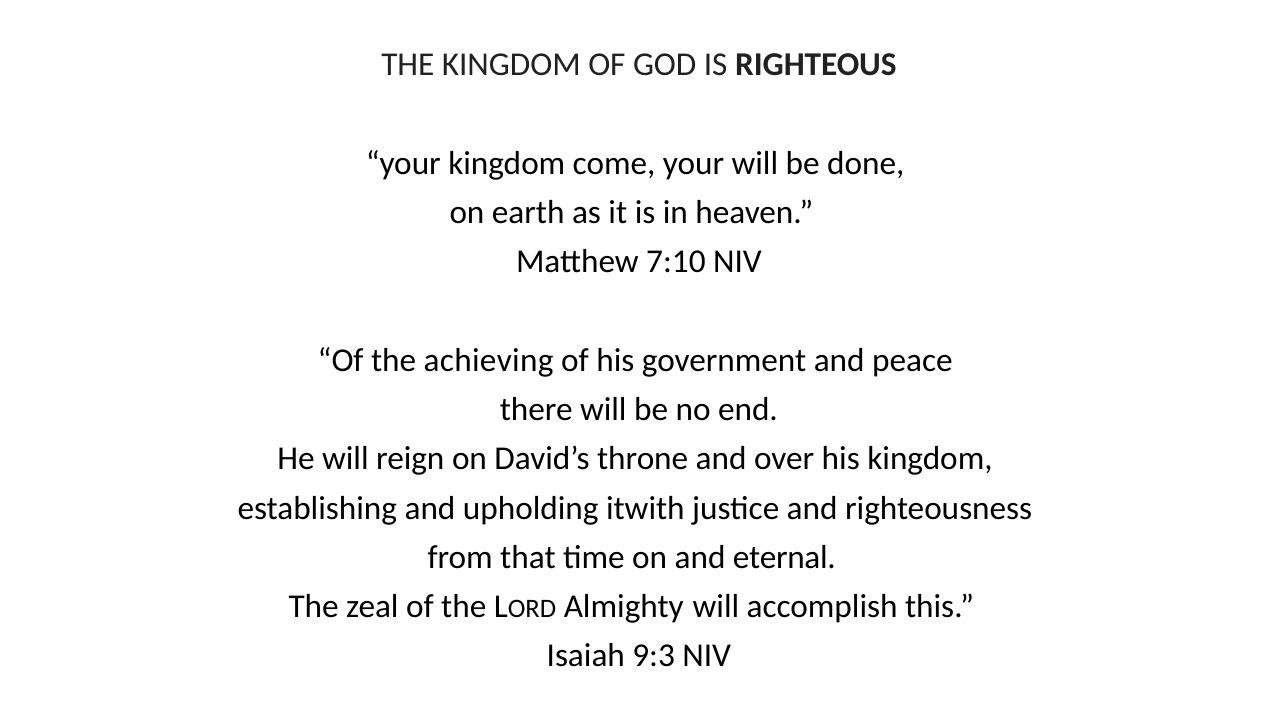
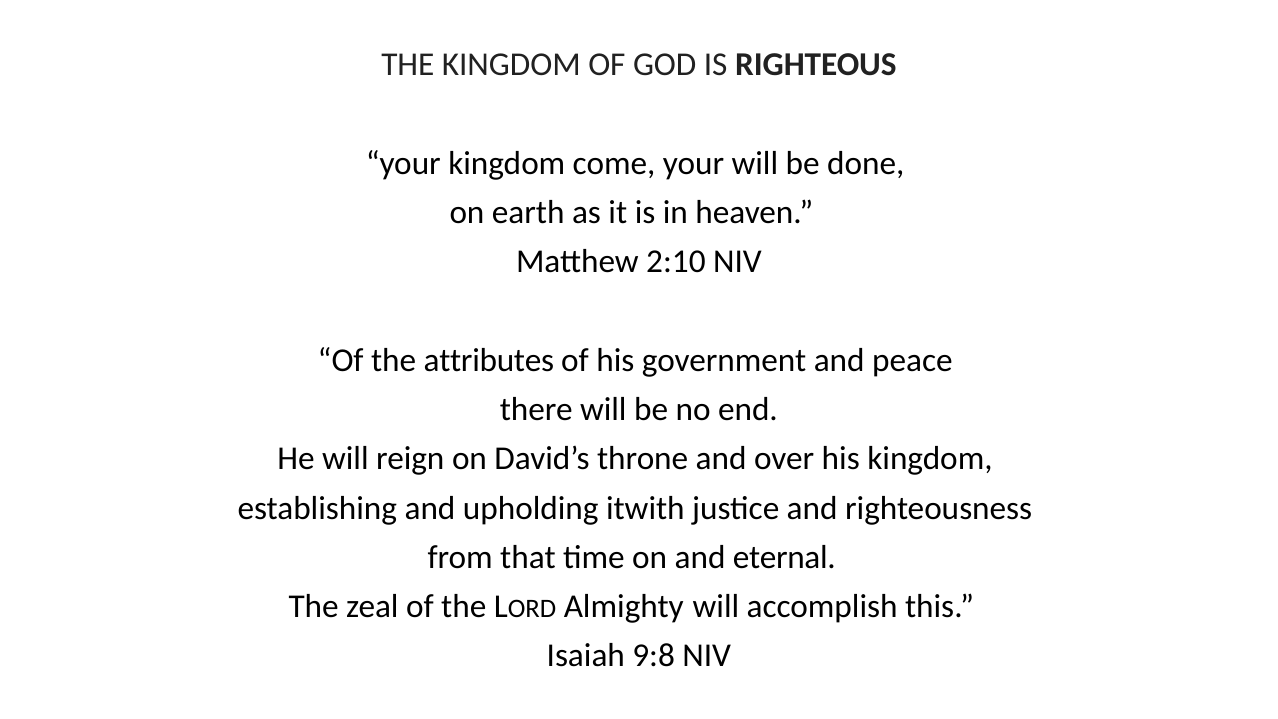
7:10: 7:10 -> 2:10 (676, 262)
achieving: achieving -> attributes (489, 360)
9:3: 9:3 -> 9:8 (654, 656)
